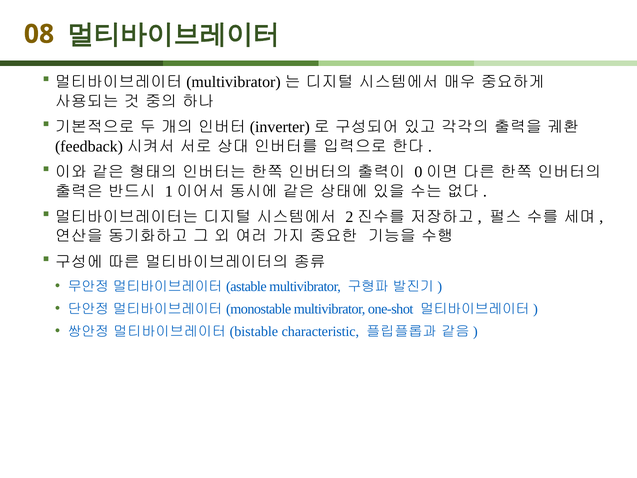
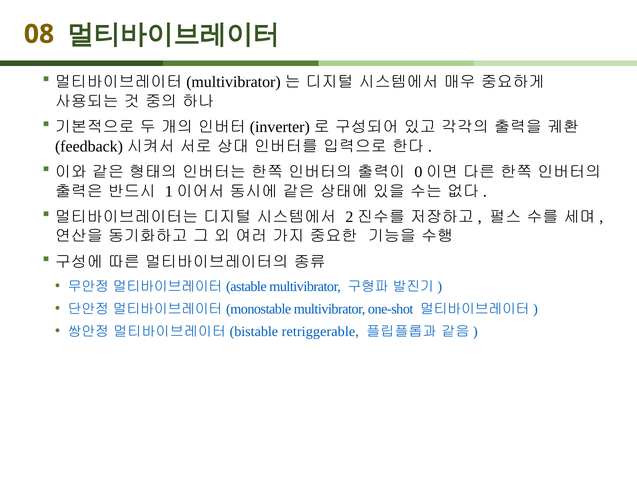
characteristic: characteristic -> retriggerable (320, 331)
